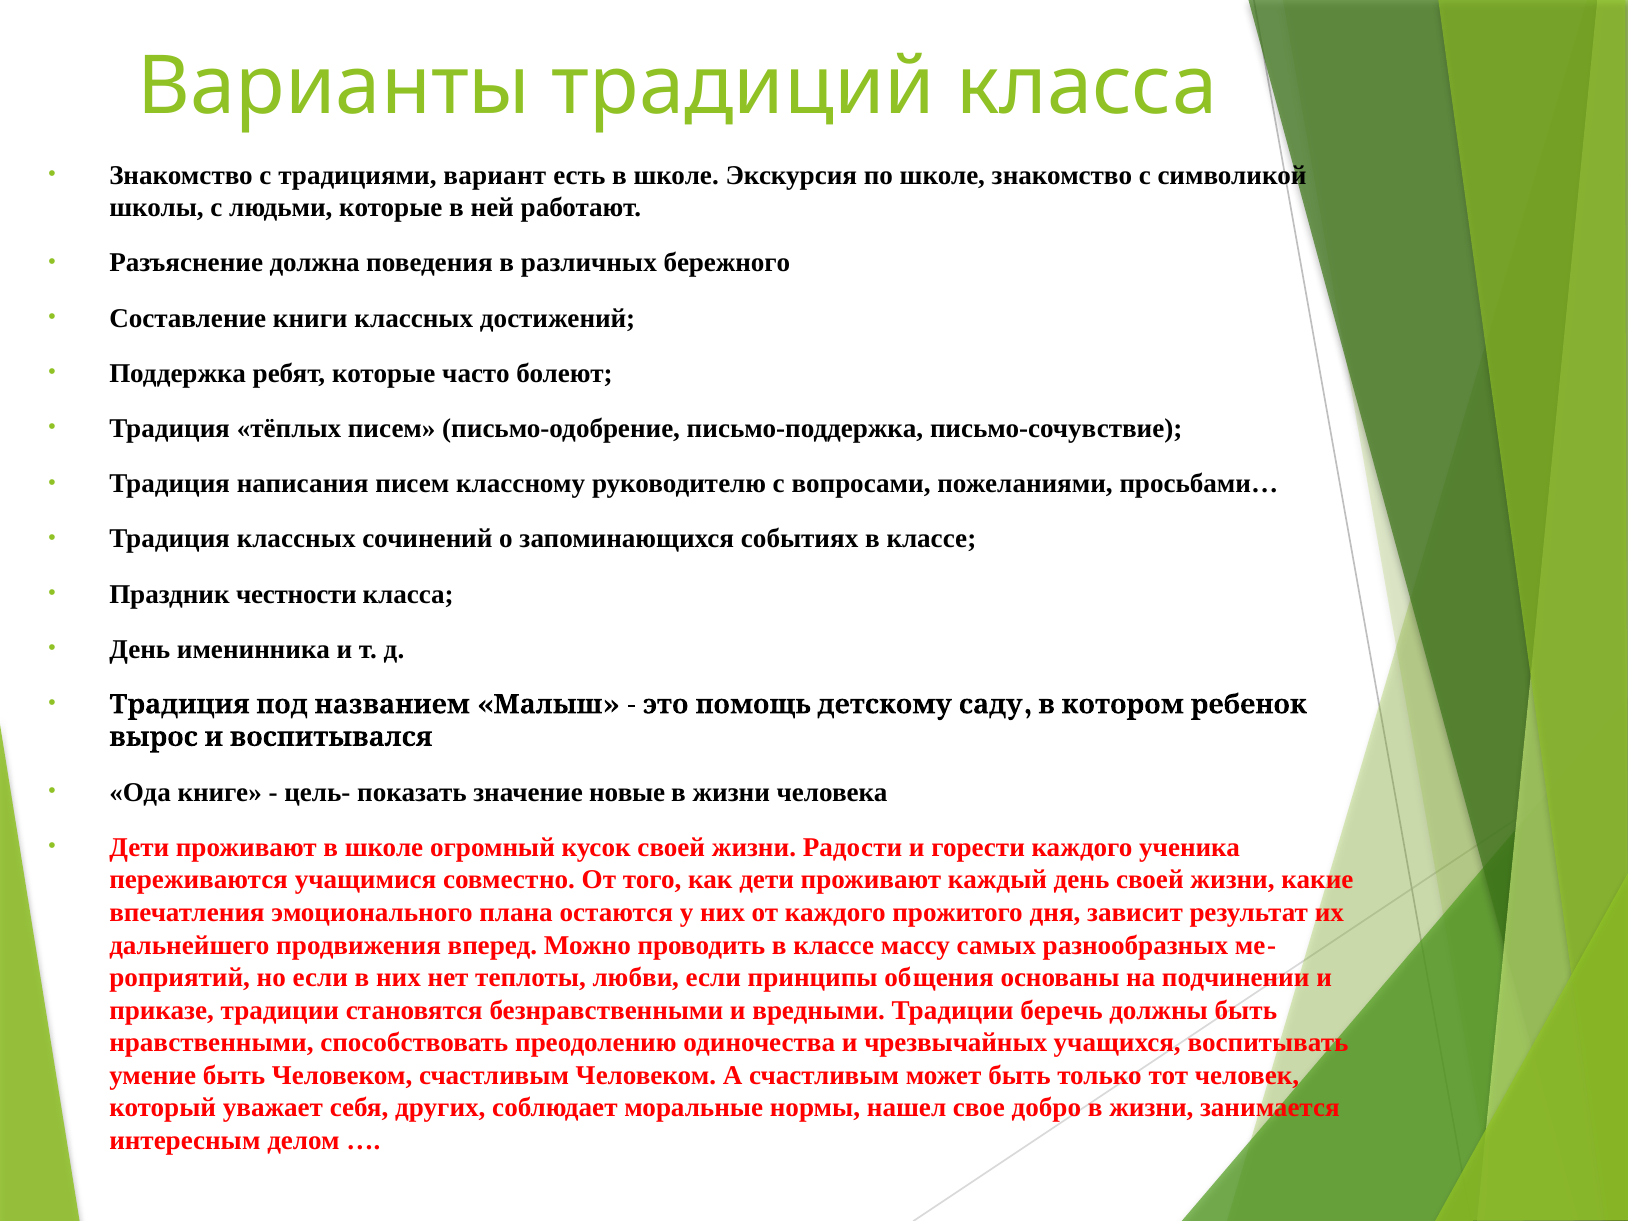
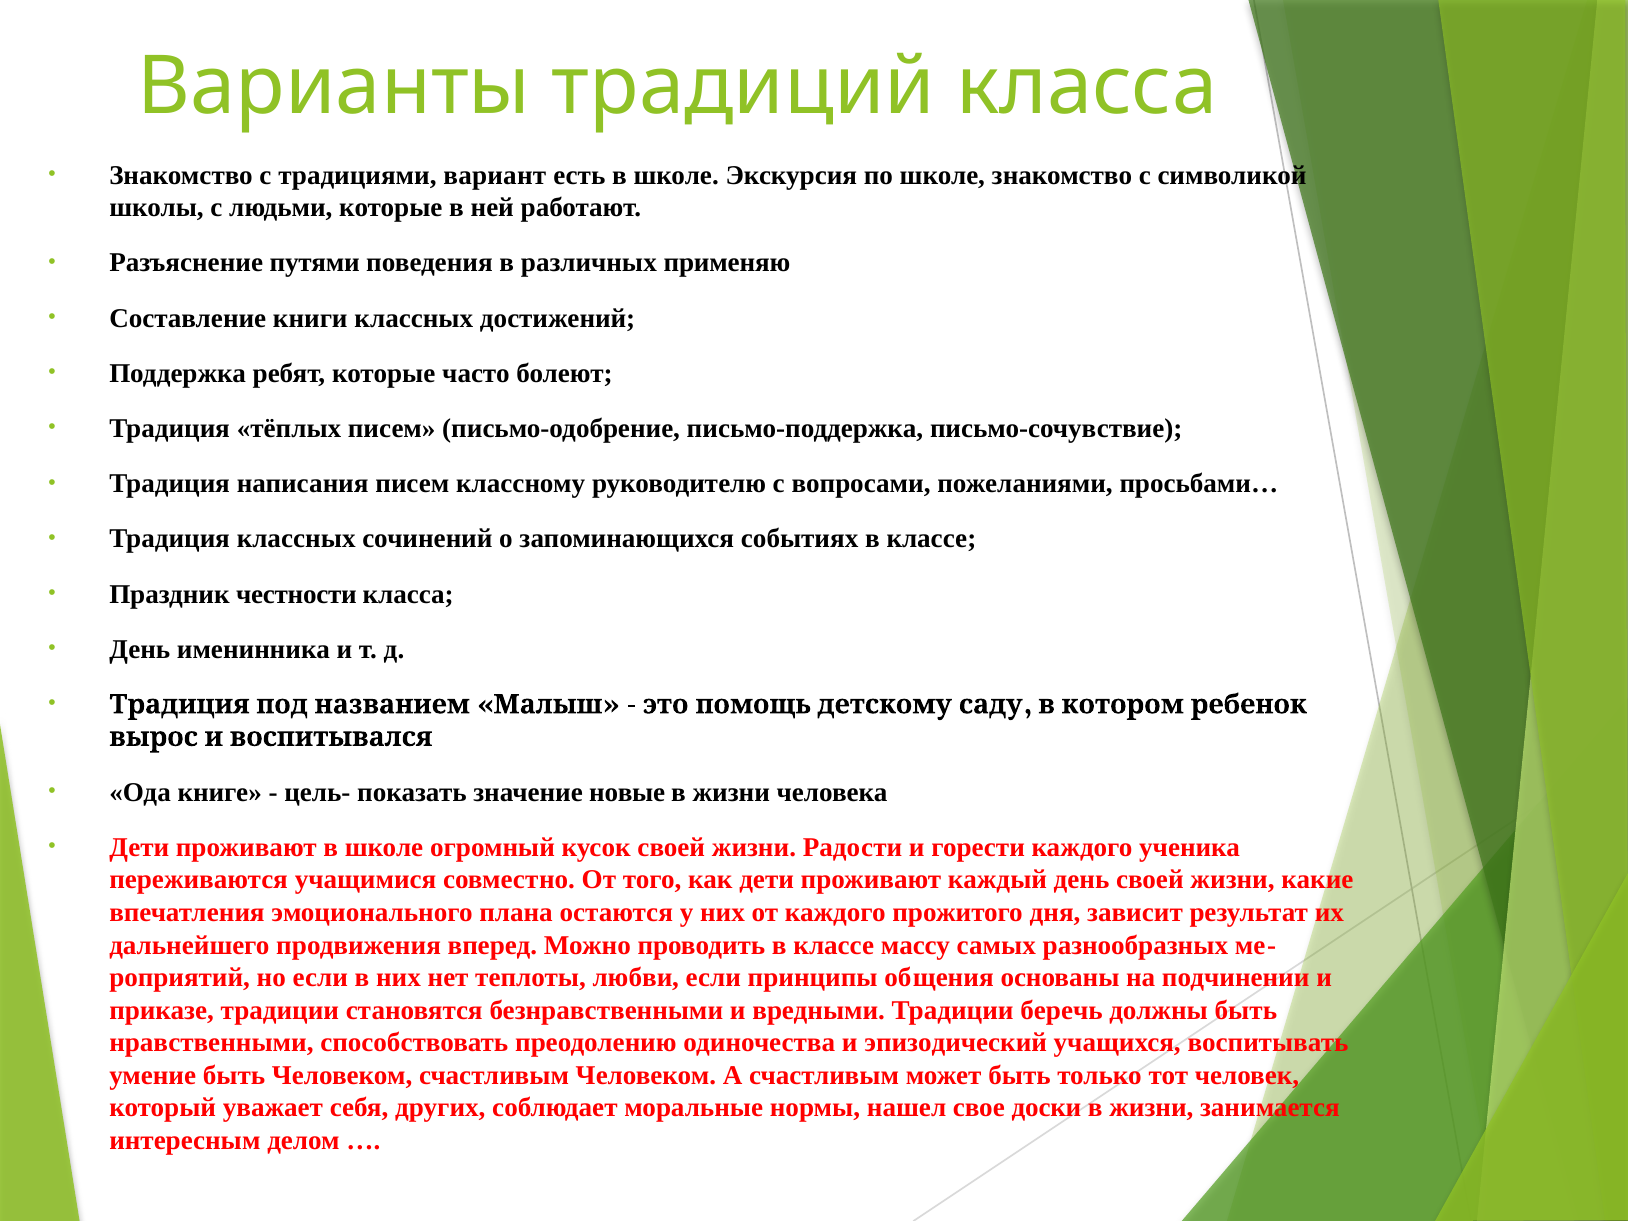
должна: должна -> путями (315, 263)
бережного: бережного -> применяю (727, 263)
чрезвычайных: чрезвычайных -> эпизодический (956, 1043)
добро: добро -> доски (1047, 1108)
